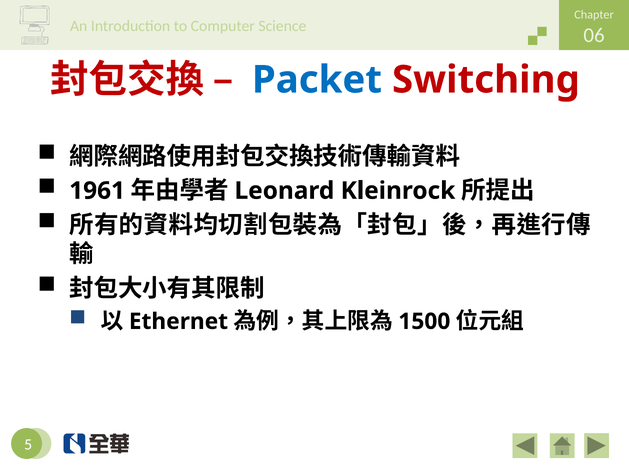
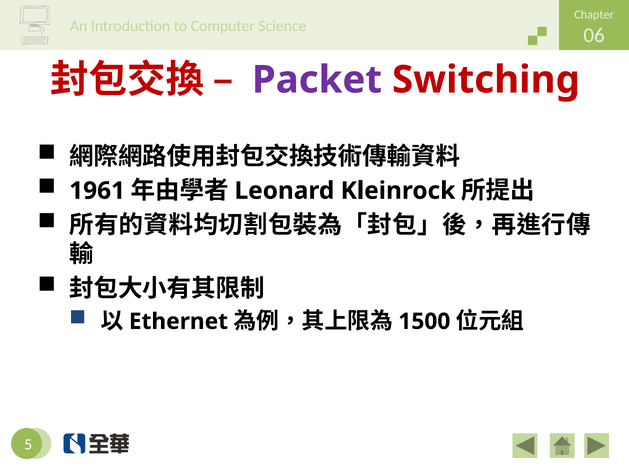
Packet colour: blue -> purple (317, 80)
